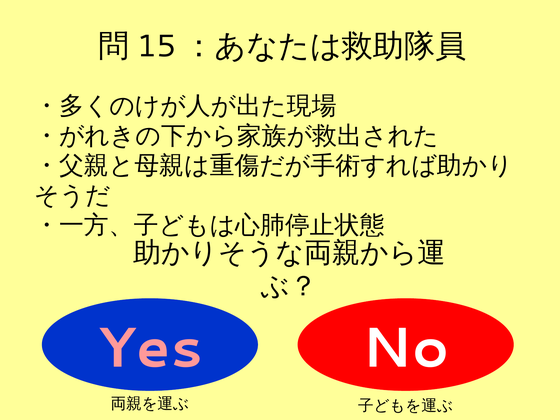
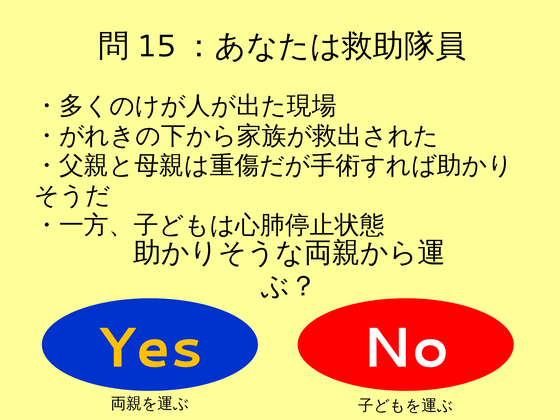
Yes colour: pink -> yellow (150, 348)
